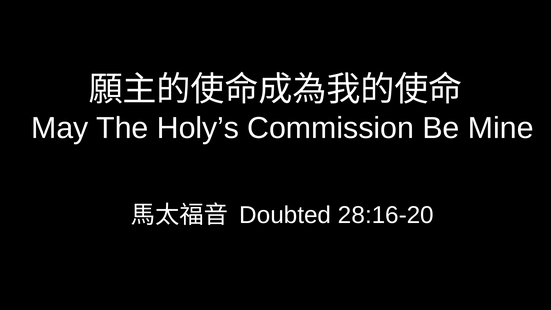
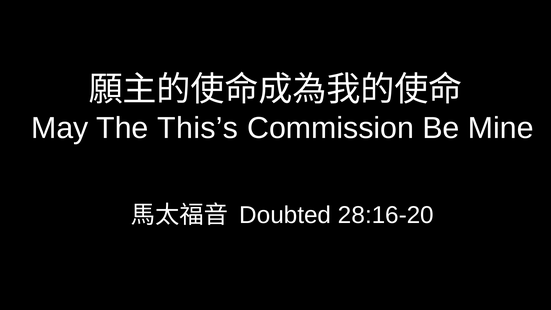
Holy’s: Holy’s -> This’s (198, 128)
